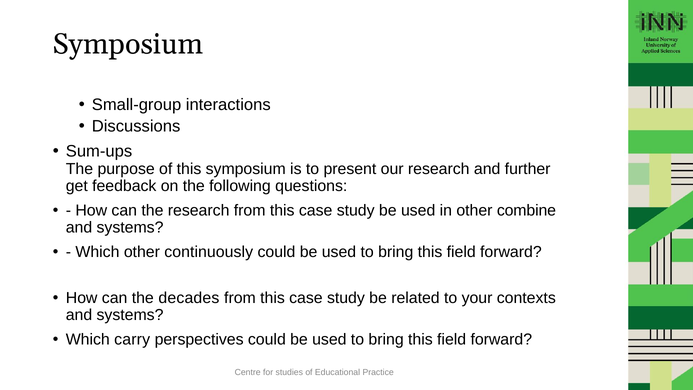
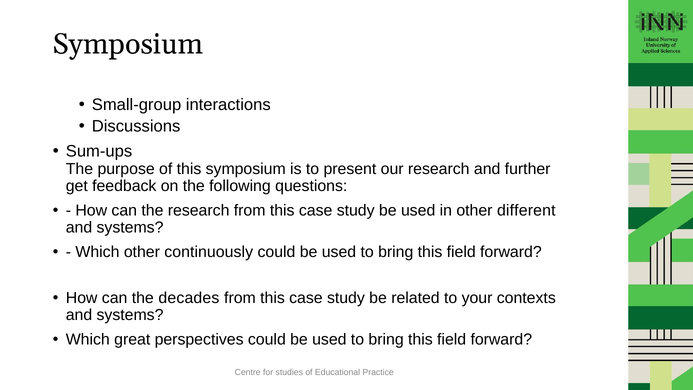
combine: combine -> different (526, 210)
carry: carry -> great (132, 339)
